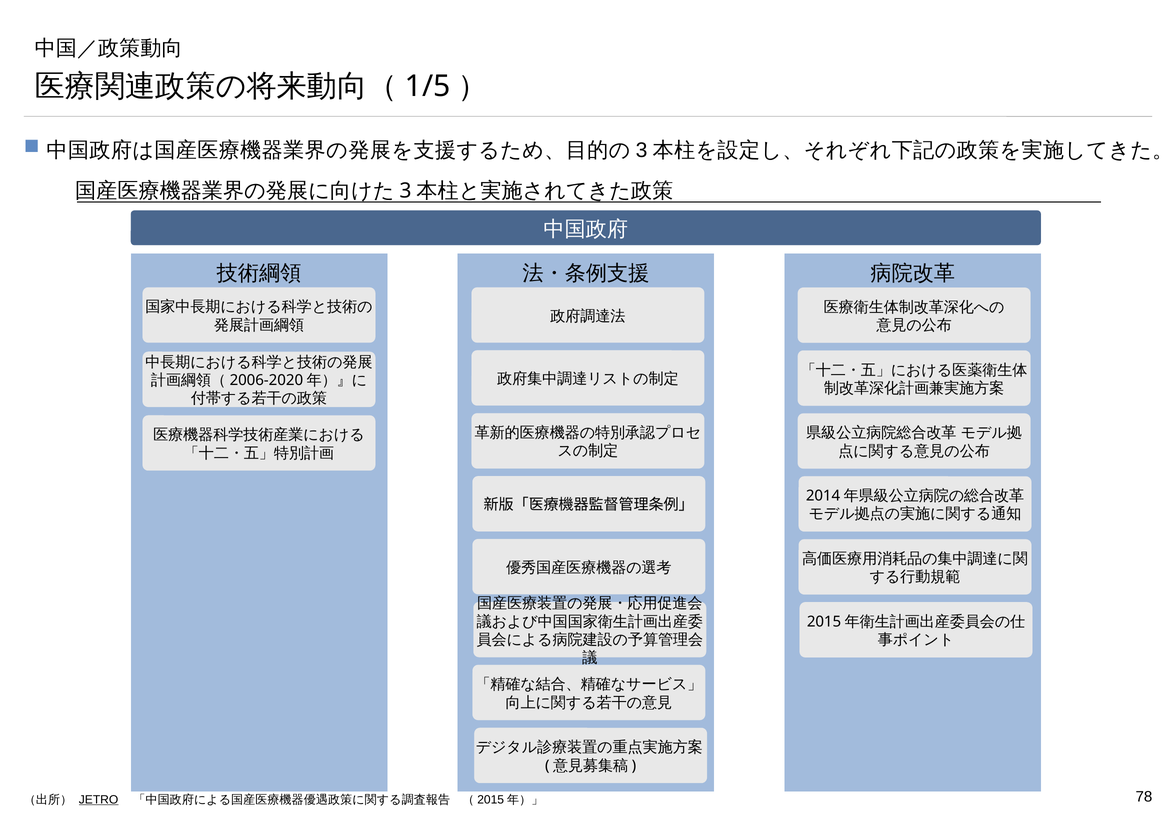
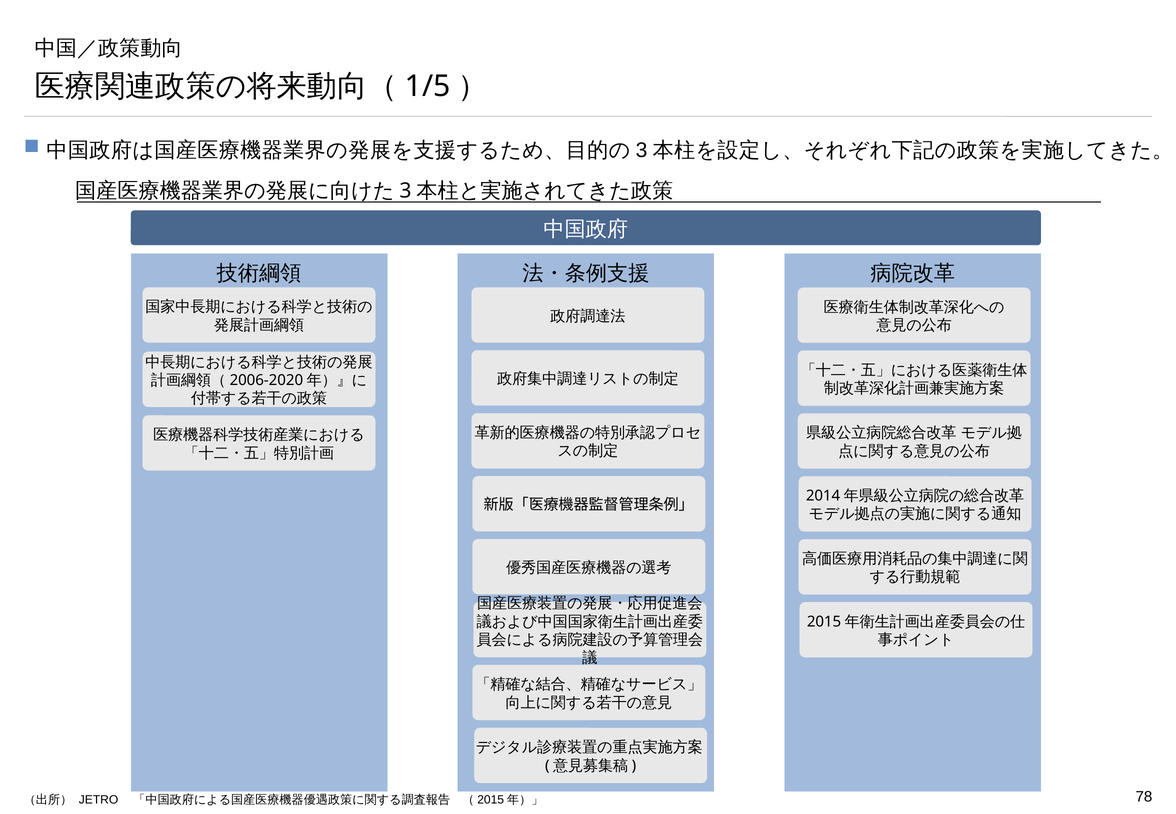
JETRO underline: present -> none (99, 800)
